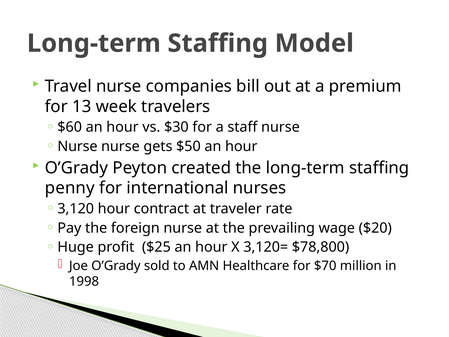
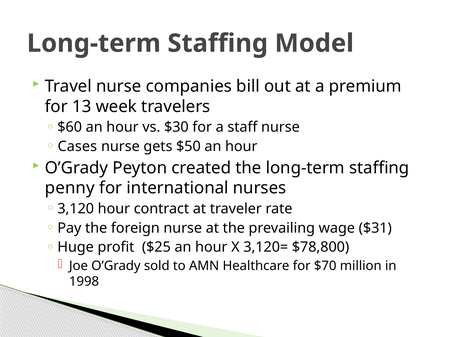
Nurse: Nurse -> Cases (77, 146)
$20: $20 -> $31 (375, 228)
